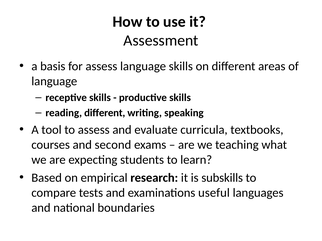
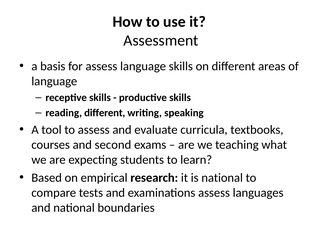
is subskills: subskills -> national (222, 178)
examinations useful: useful -> assess (214, 193)
